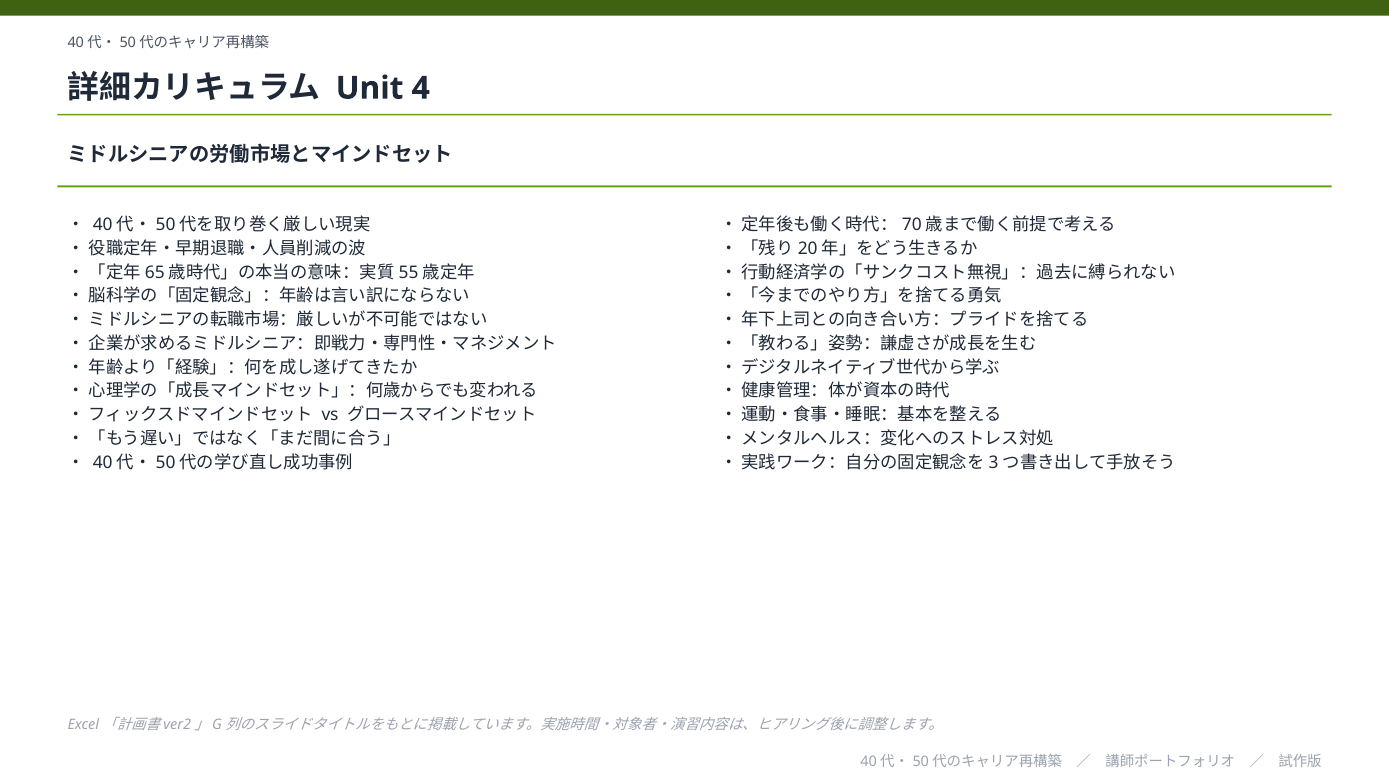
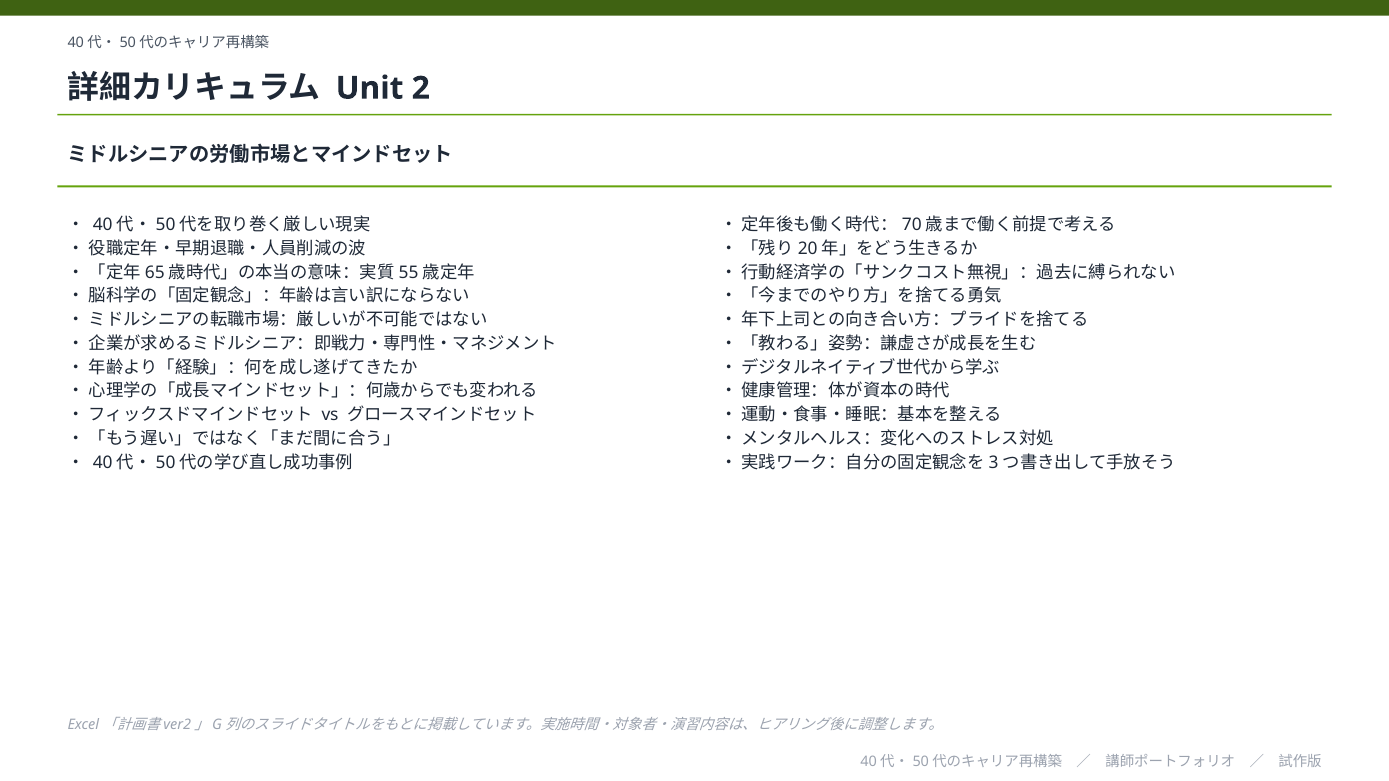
4: 4 -> 2 (421, 88)
